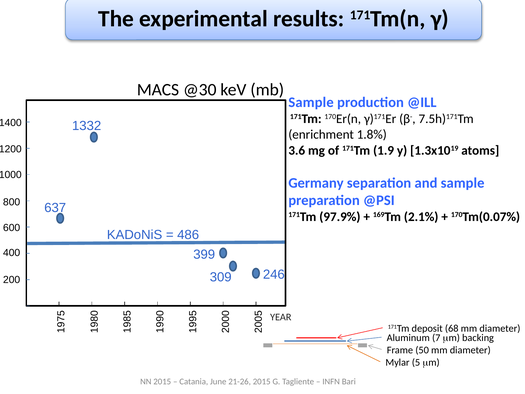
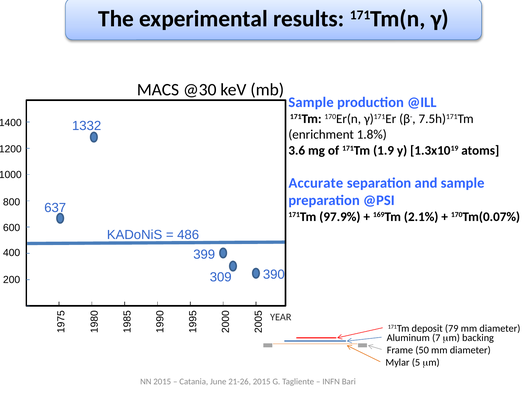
Germany: Germany -> Accurate (316, 183)
246: 246 -> 390 (274, 274)
68: 68 -> 79 (452, 328)
